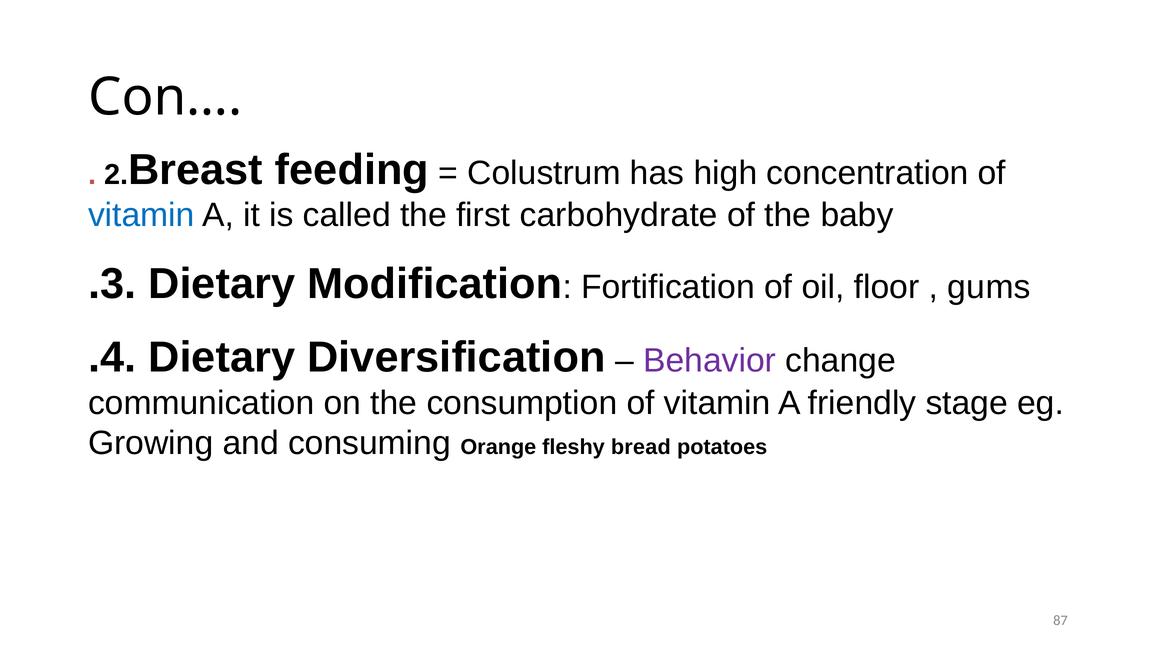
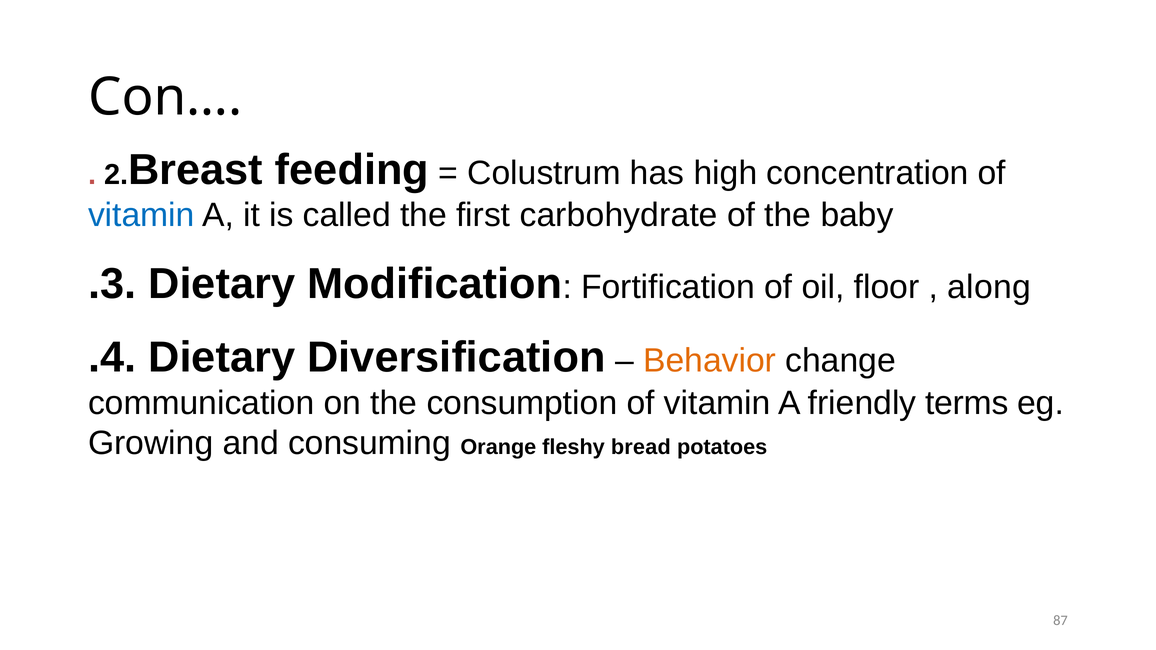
gums: gums -> along (989, 287)
Behavior colour: purple -> orange (710, 361)
stage: stage -> terms (967, 403)
